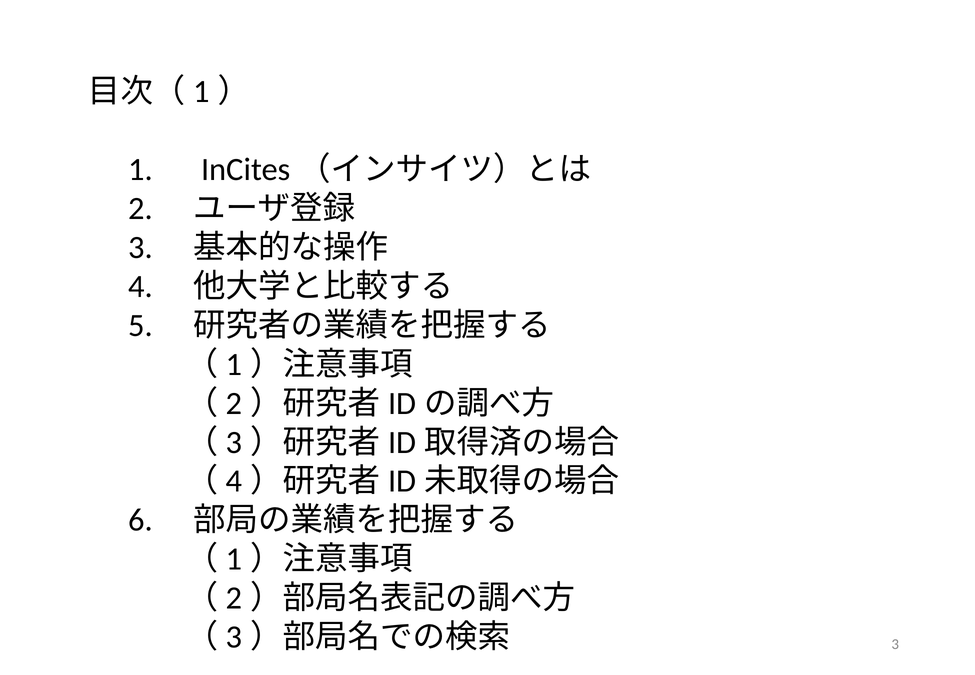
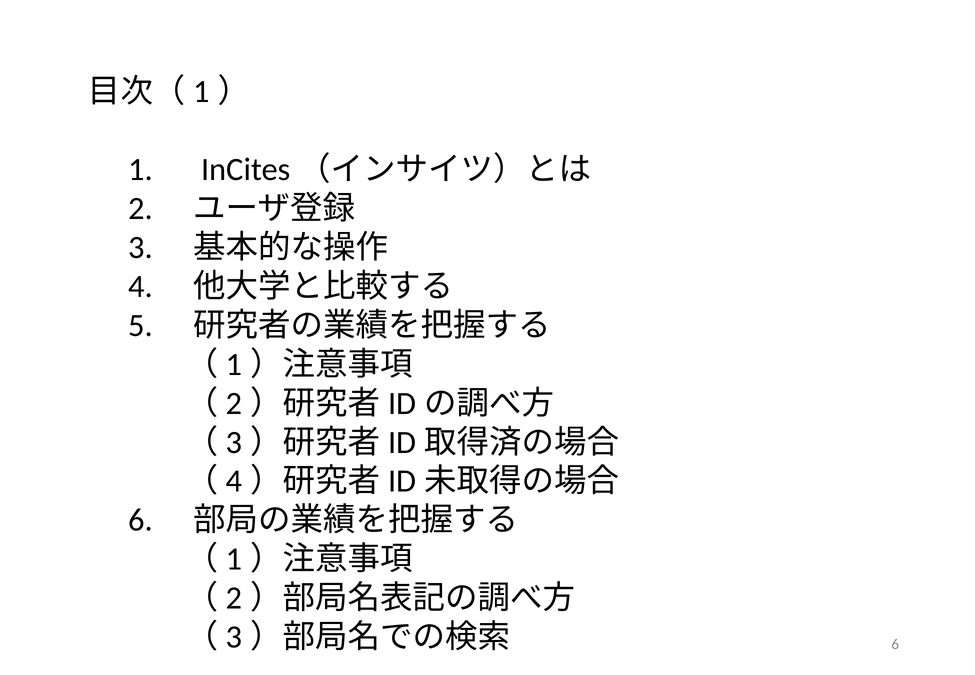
3: 3 -> 6 (895, 644)
